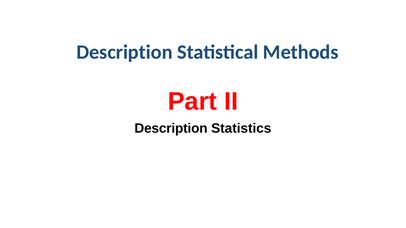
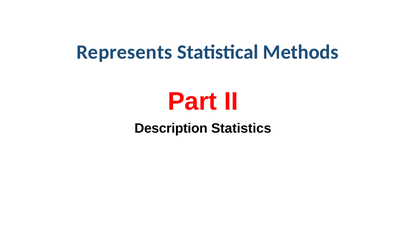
Description: Description -> Represents (124, 52)
